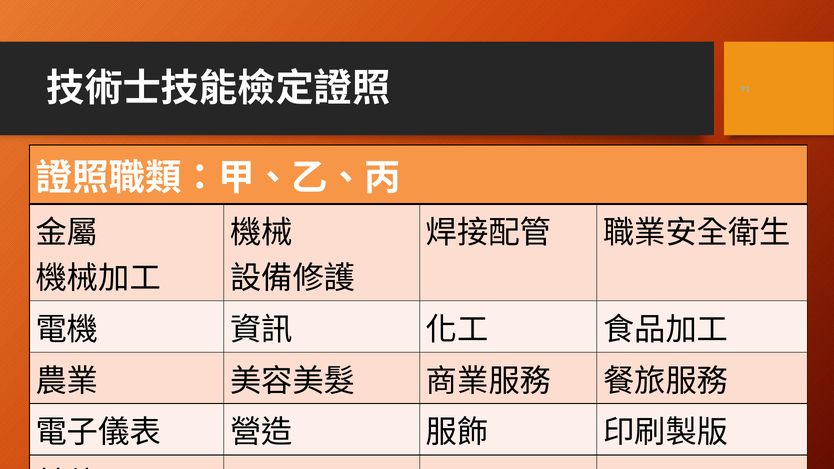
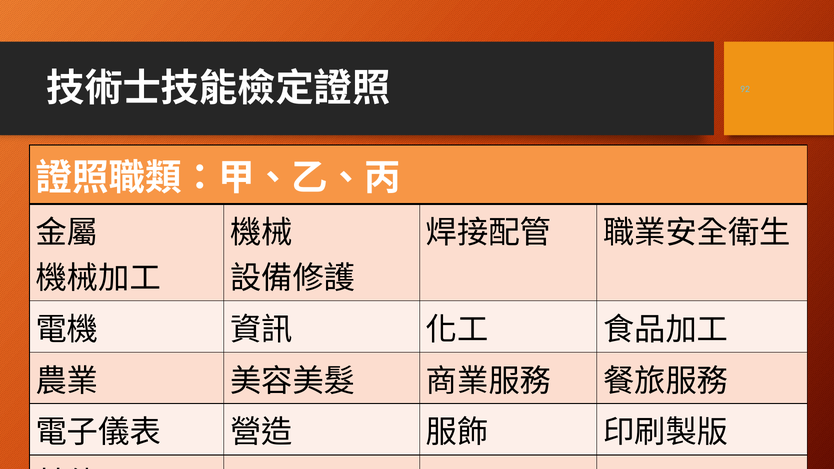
91: 91 -> 92 (745, 89)
